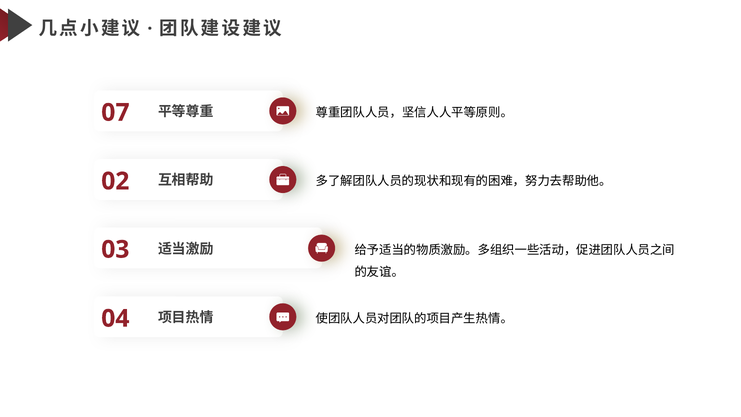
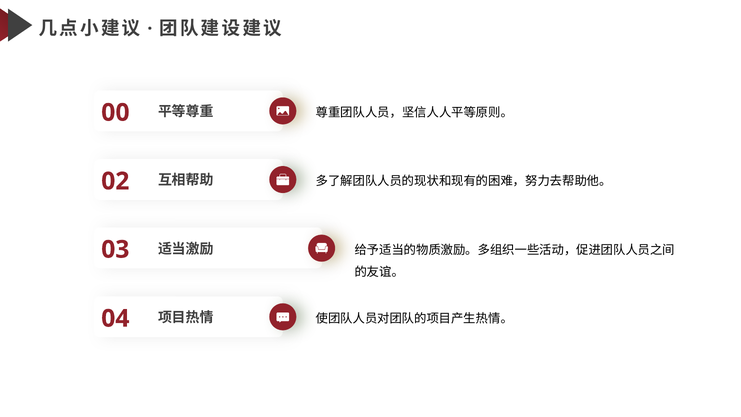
0 7: 7 -> 0 (123, 113)
